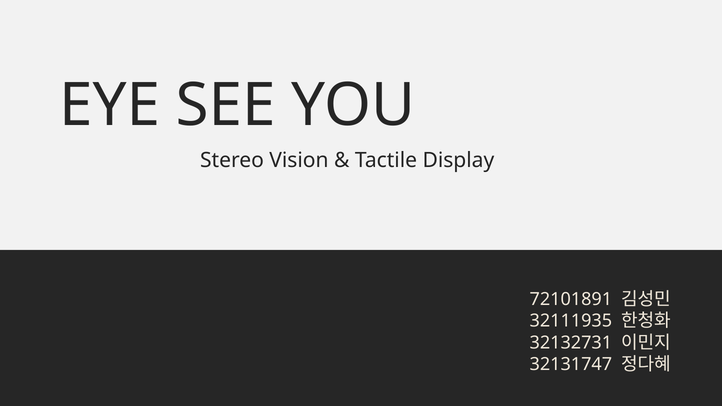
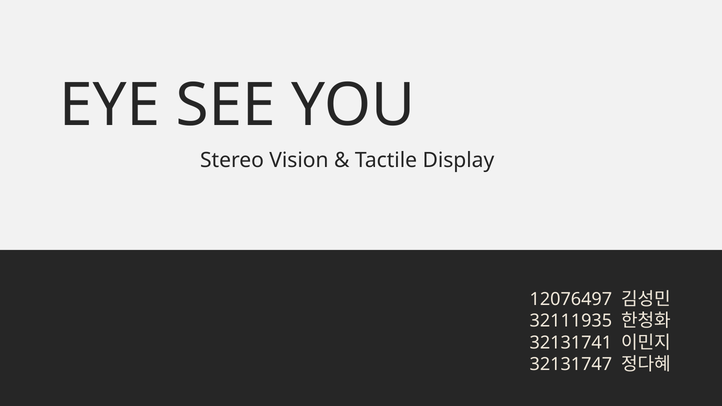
72101891: 72101891 -> 12076497 (571, 299)
32132731: 32132731 -> 32131741 (571, 343)
